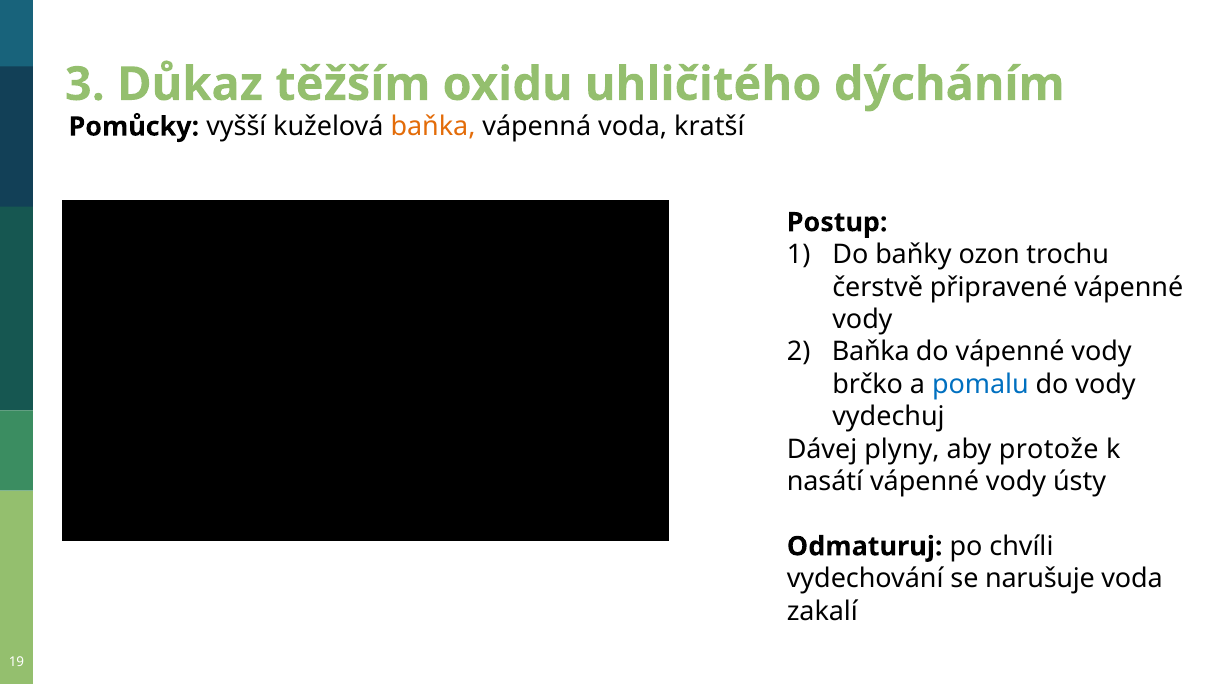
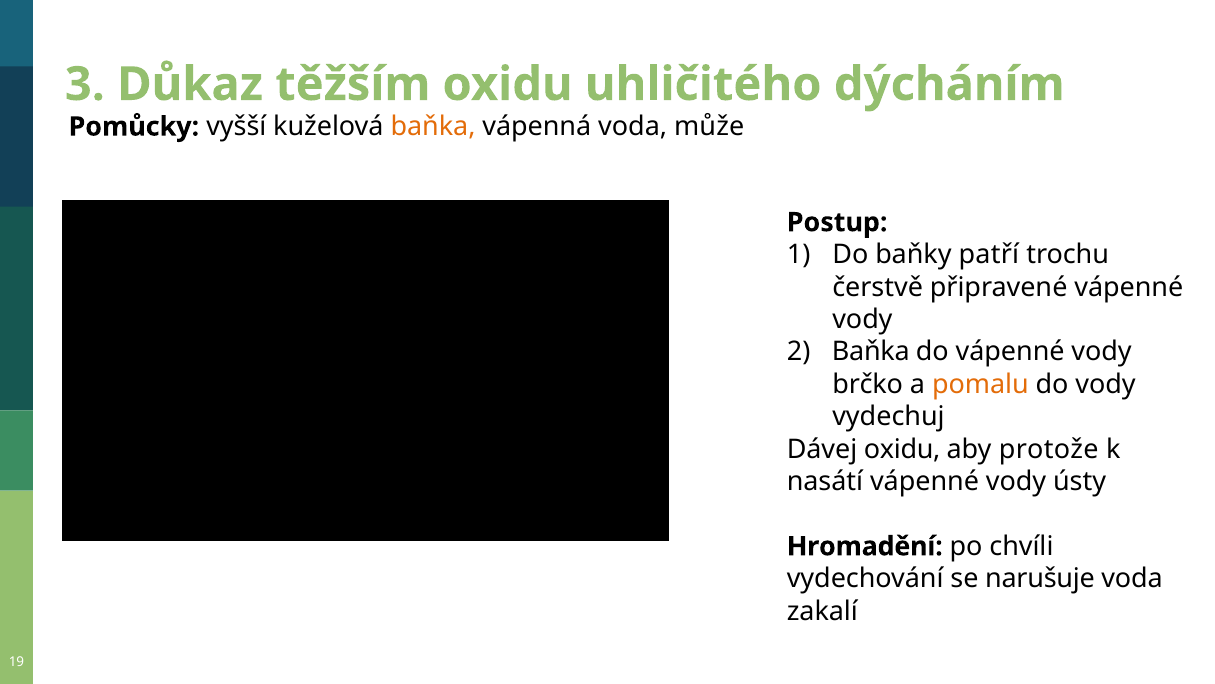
kratší: kratší -> může (709, 127)
ozon: ozon -> patří (989, 255)
pomalu colour: blue -> orange (980, 384)
Dávej plyny: plyny -> oxidu (902, 449)
Odmaturuj: Odmaturuj -> Hromadění (865, 546)
